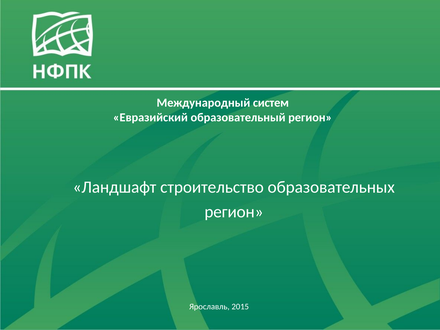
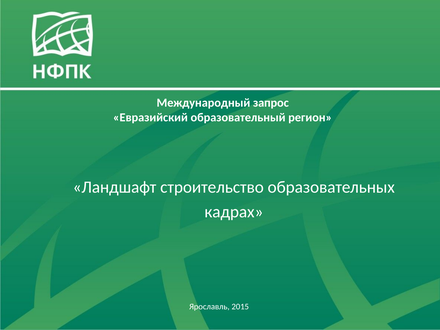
систем: систем -> запрос (271, 103)
регион: регион -> кадрах (234, 212)
